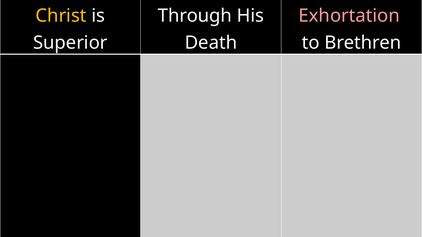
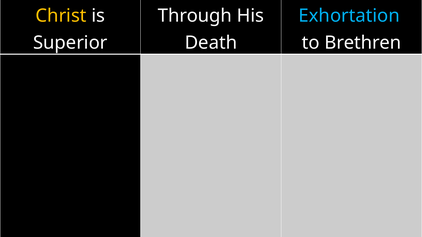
Exhortation colour: pink -> light blue (349, 16)
